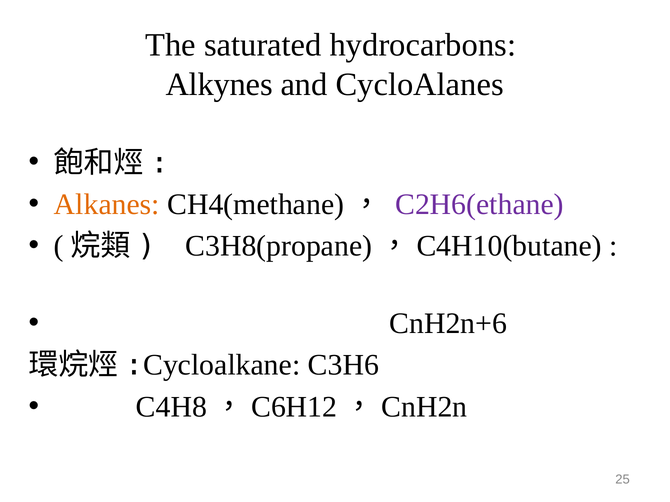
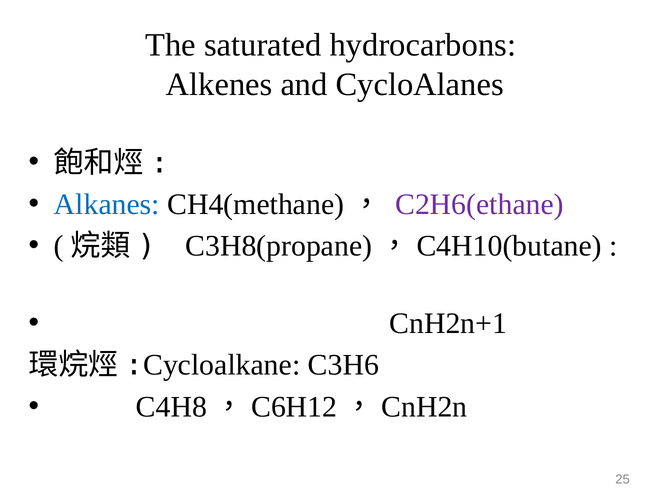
Alkynes: Alkynes -> Alkenes (219, 84)
Alkanes colour: orange -> blue (107, 205)
CnH2n+6: CnH2n+6 -> CnH2n+1 (448, 324)
